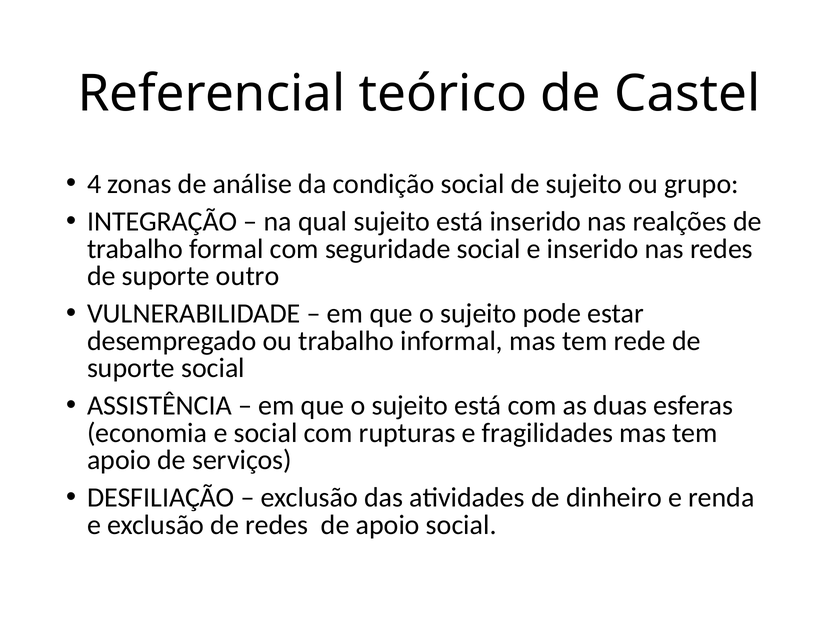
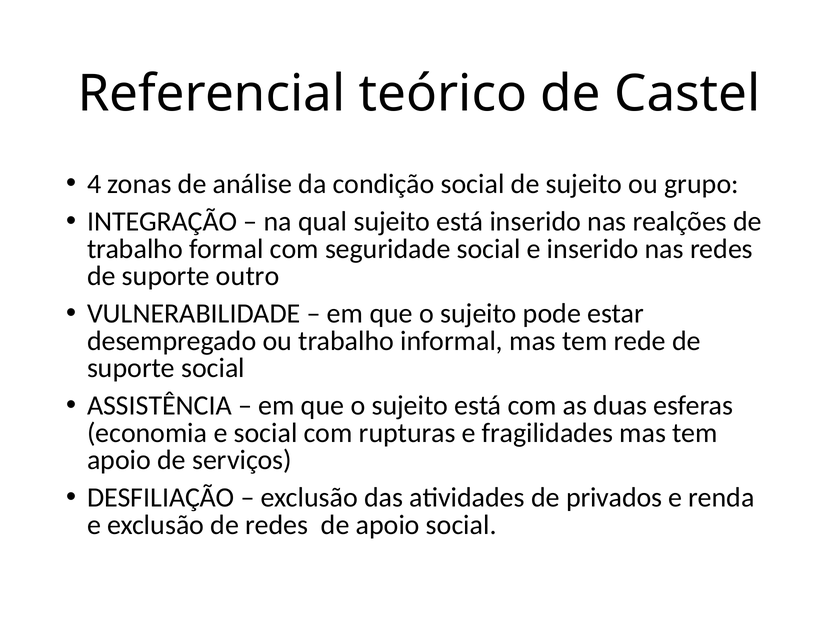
dinheiro: dinheiro -> privados (614, 498)
